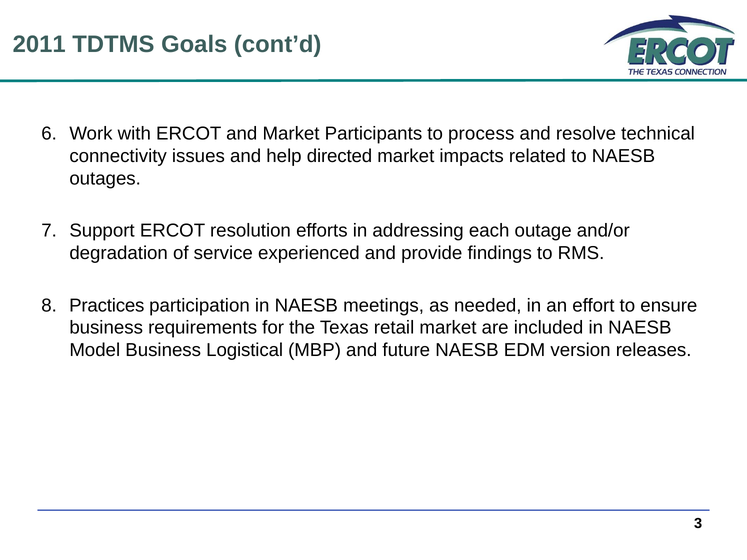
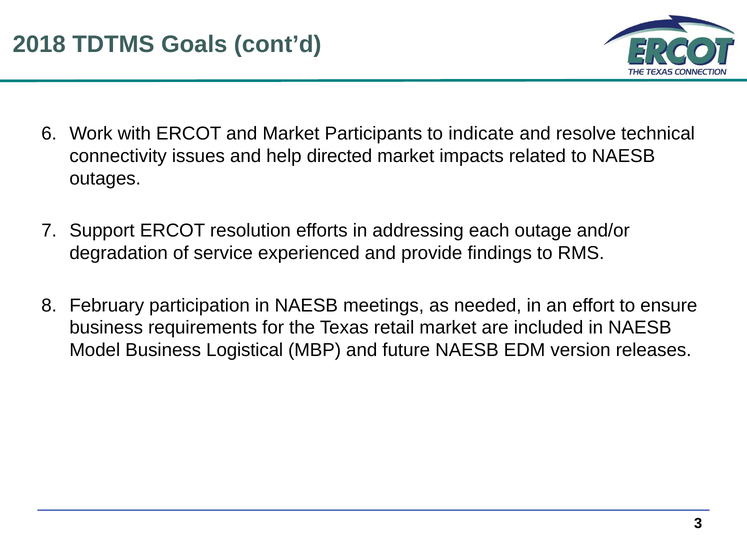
2011: 2011 -> 2018 (39, 44)
process: process -> indicate (481, 134)
Practices: Practices -> February (107, 306)
